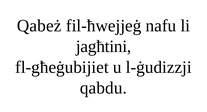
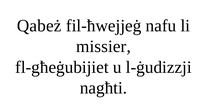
jagħtini: jagħtini -> missier (103, 46)
qabdu: qabdu -> nagħti (103, 87)
